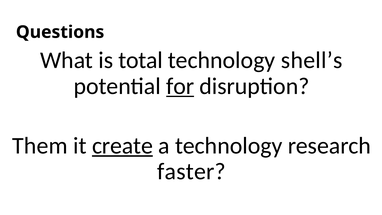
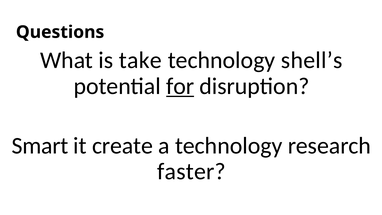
total: total -> take (140, 60)
Them: Them -> Smart (40, 146)
create underline: present -> none (122, 146)
